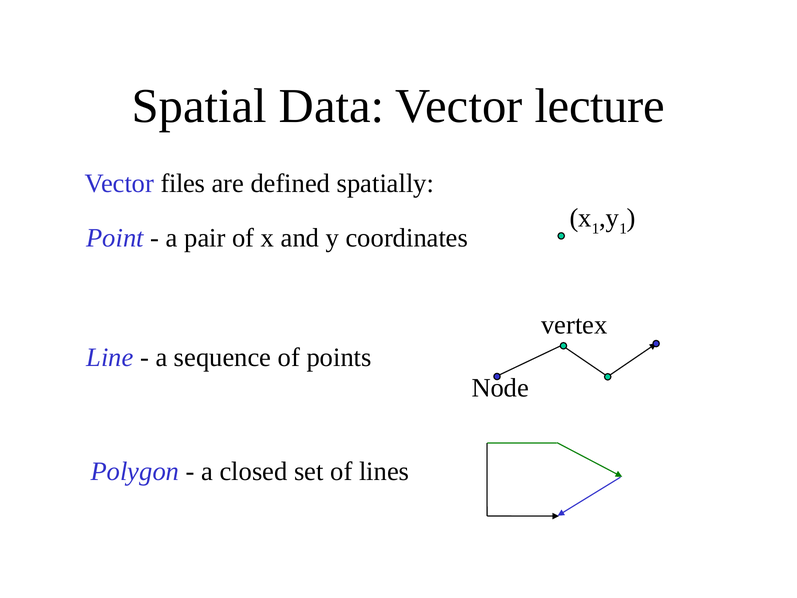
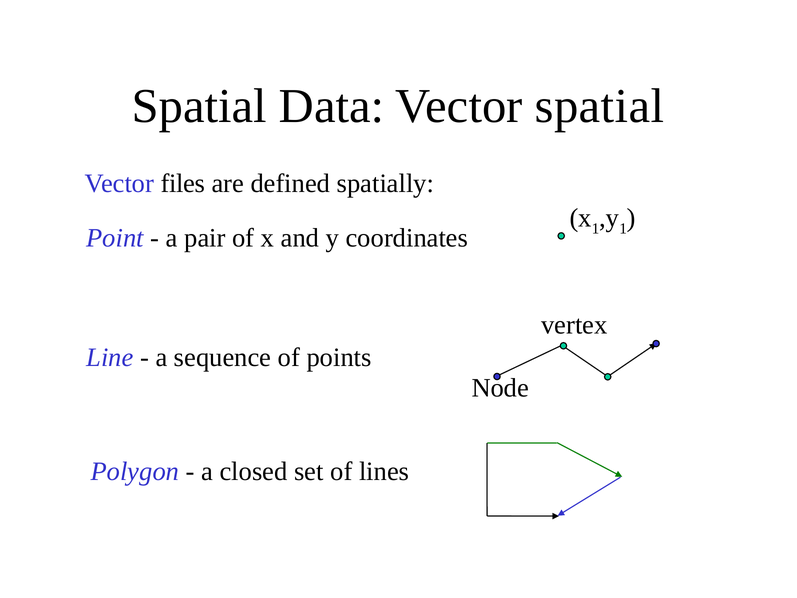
Vector lecture: lecture -> spatial (599, 106)
